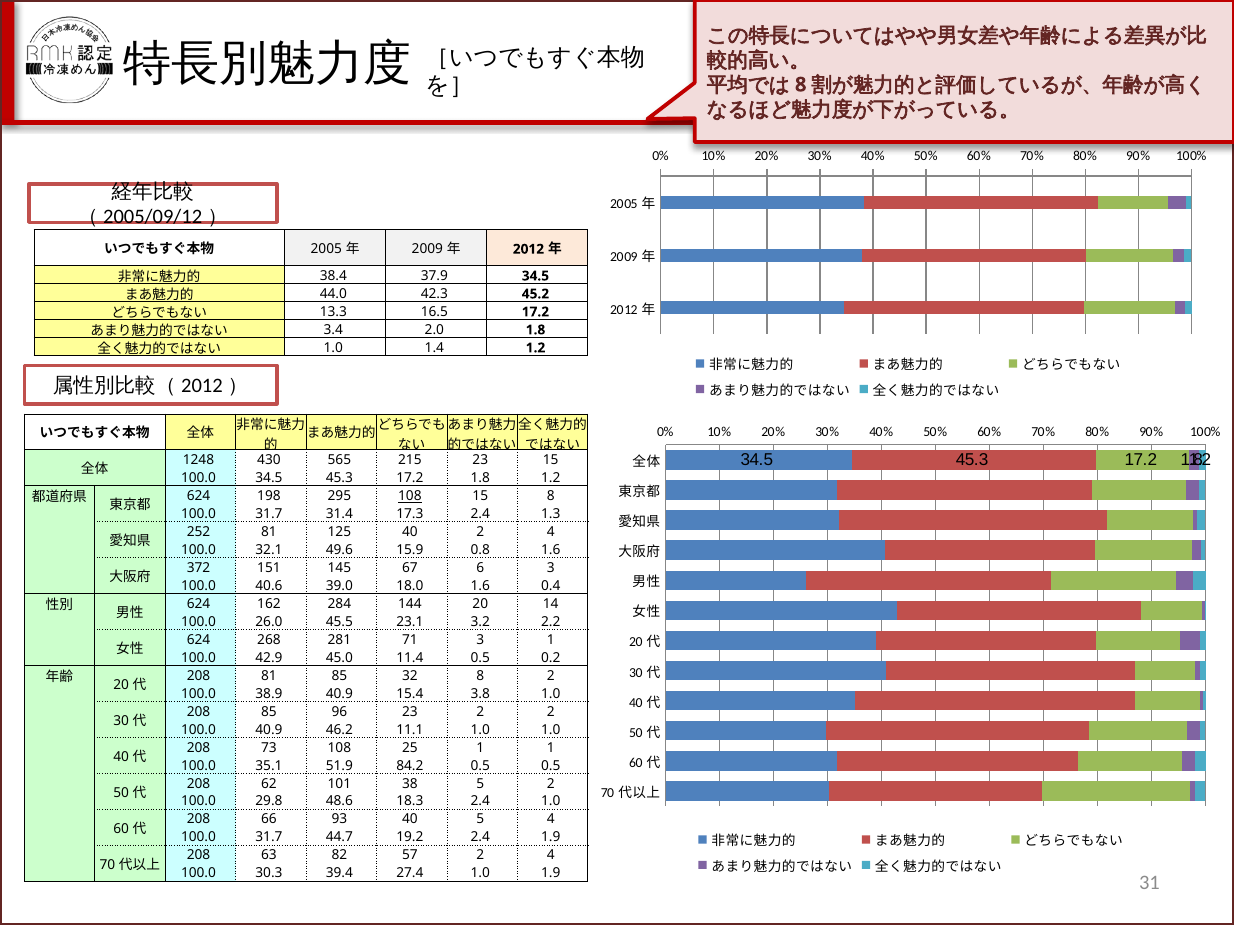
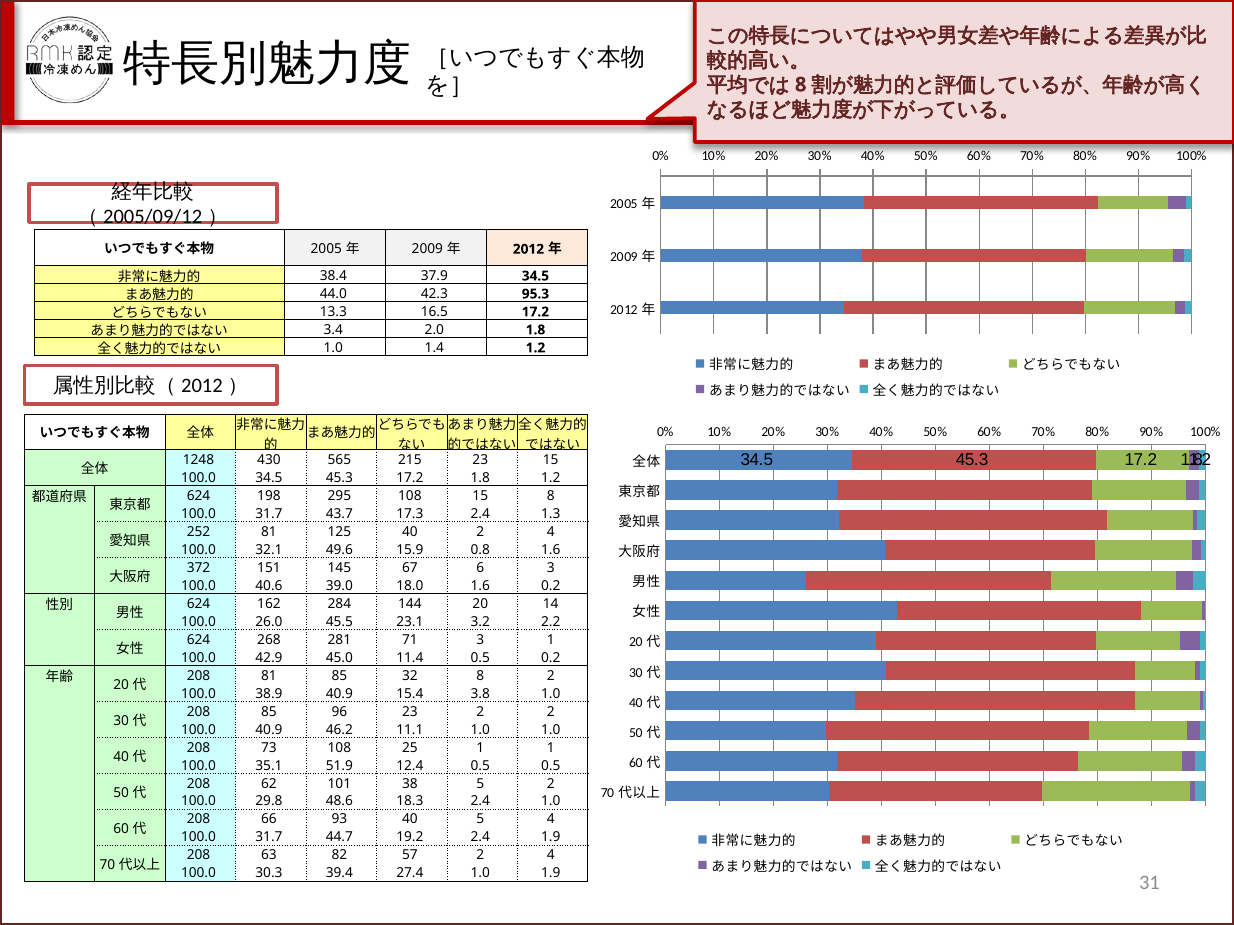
45.2: 45.2 -> 95.3 (535, 294)
108 underline: present -> none (410, 496)
31.4: 31.4 -> 43.7 (339, 514)
1.6 0.4: 0.4 -> 0.2 (551, 586)
84.2: 84.2 -> 12.4 (410, 766)
